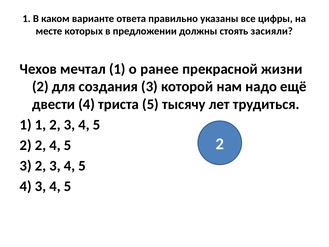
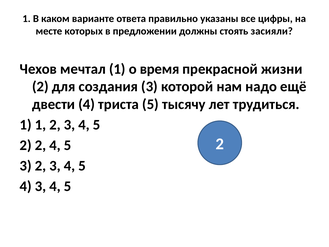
ранее: ранее -> время (160, 69)
